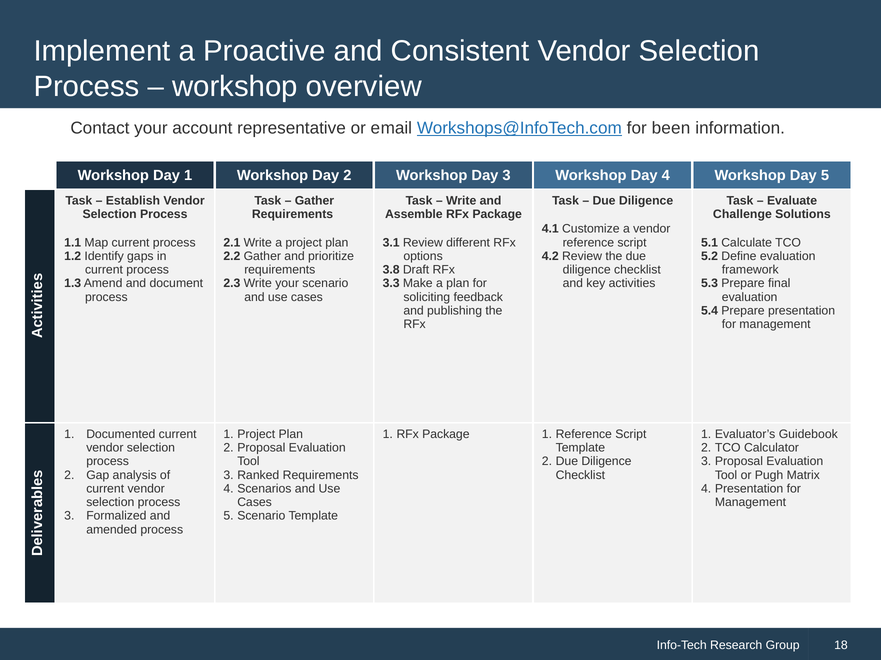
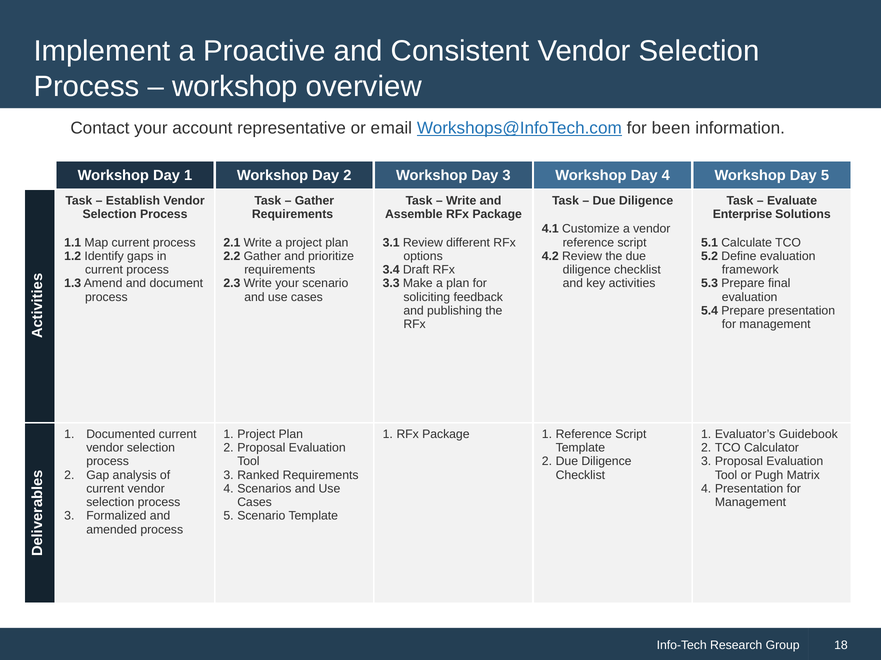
Challenge: Challenge -> Enterprise (742, 214)
3.8: 3.8 -> 3.4 (391, 270)
